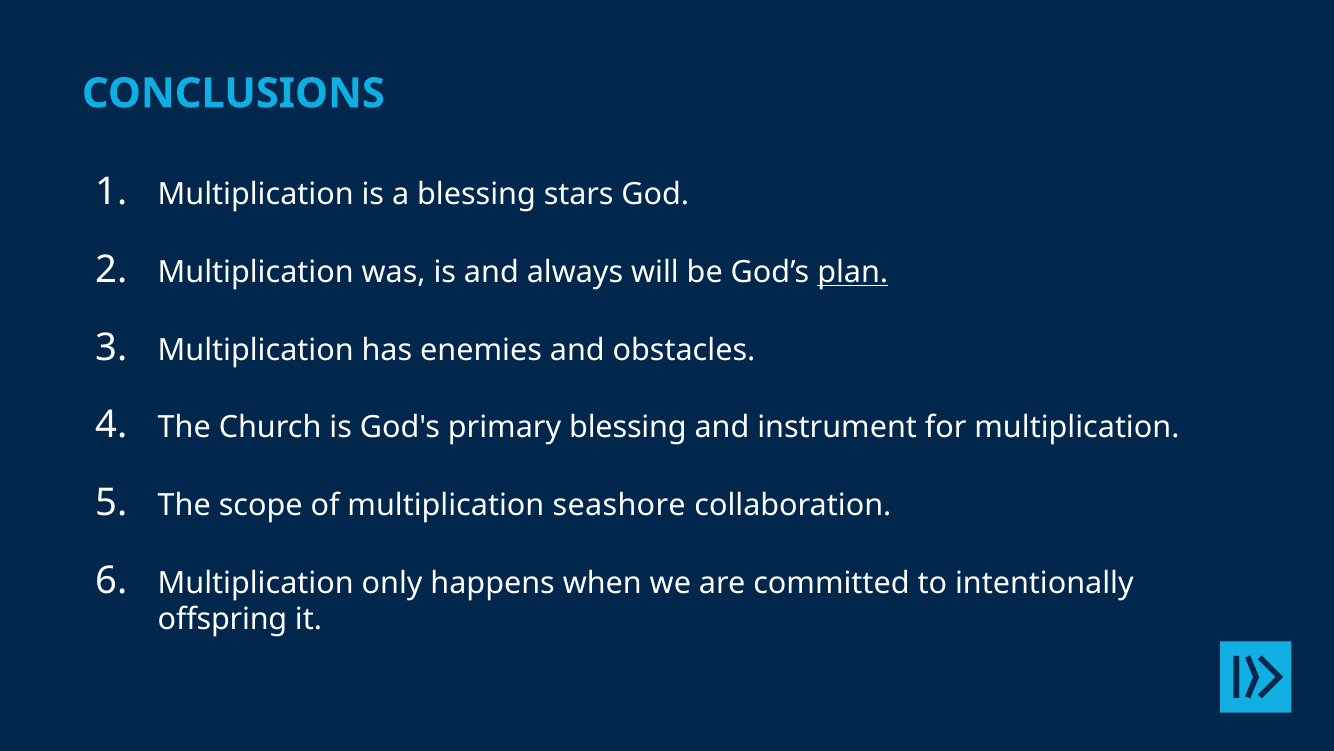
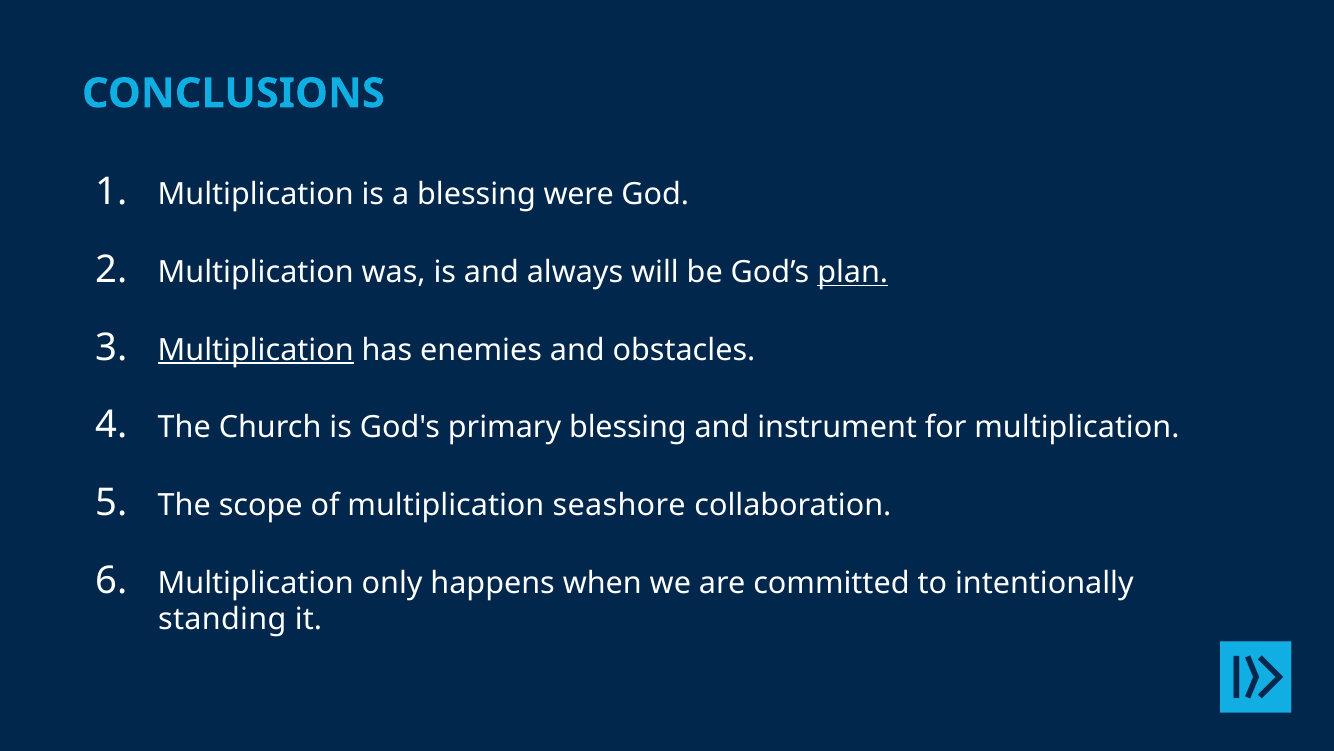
stars: stars -> were (579, 194)
Multiplication underline: none -> present (256, 350)
offspring: offspring -> standing (222, 619)
